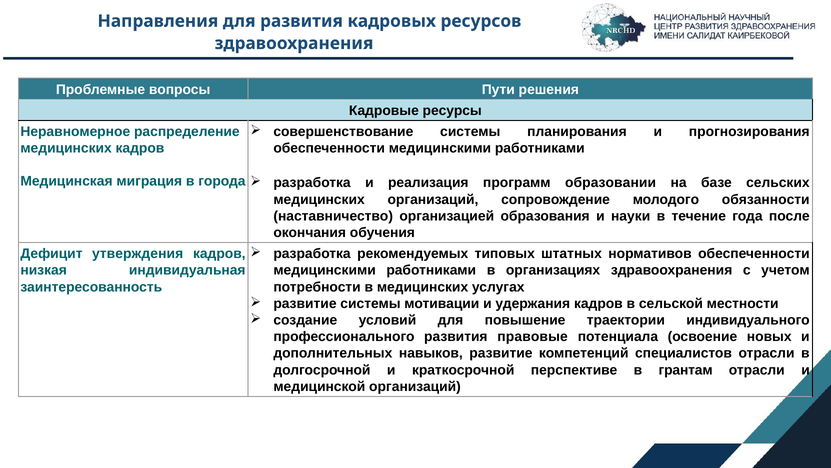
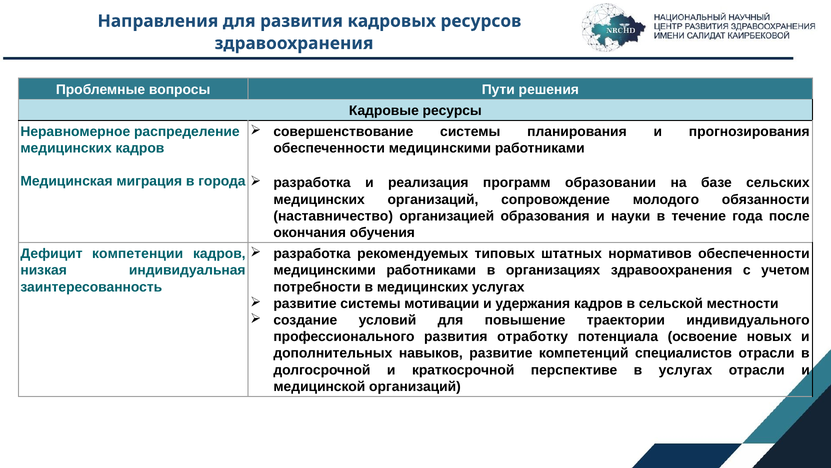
утверждения: утверждения -> компетенции (138, 253)
правовые: правовые -> отработку (533, 336)
в грантам: грантам -> услугах (685, 370)
